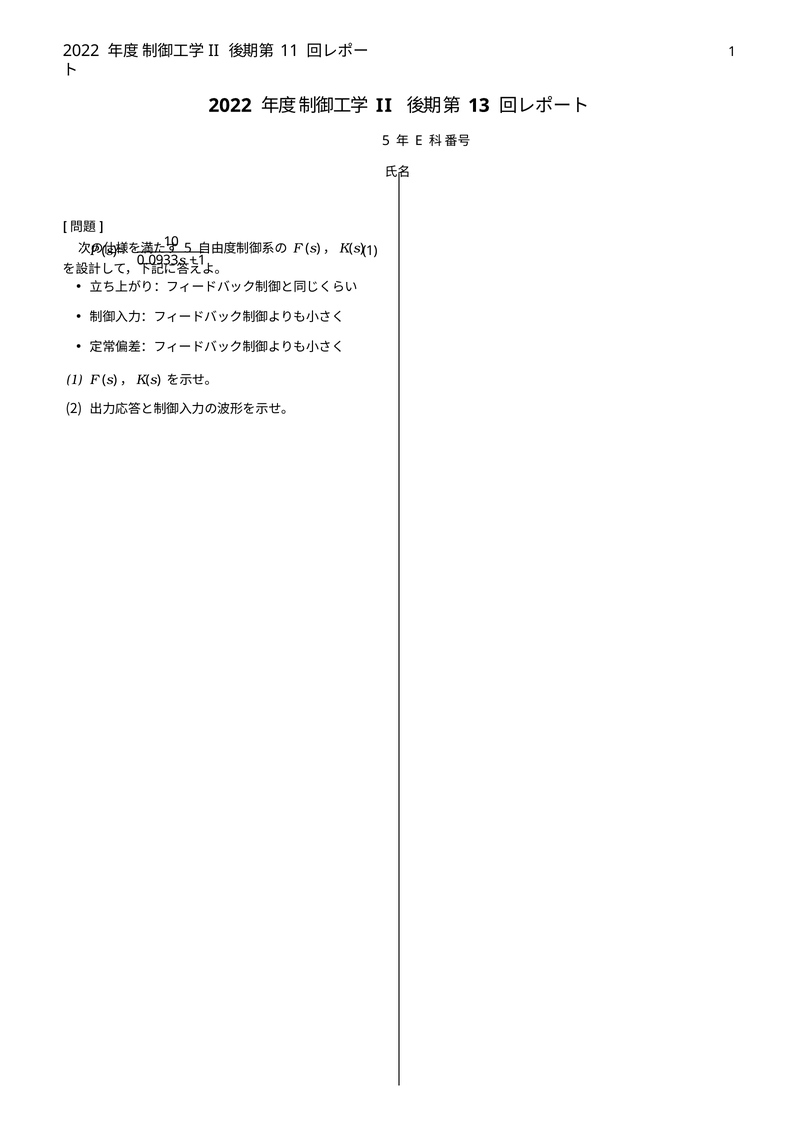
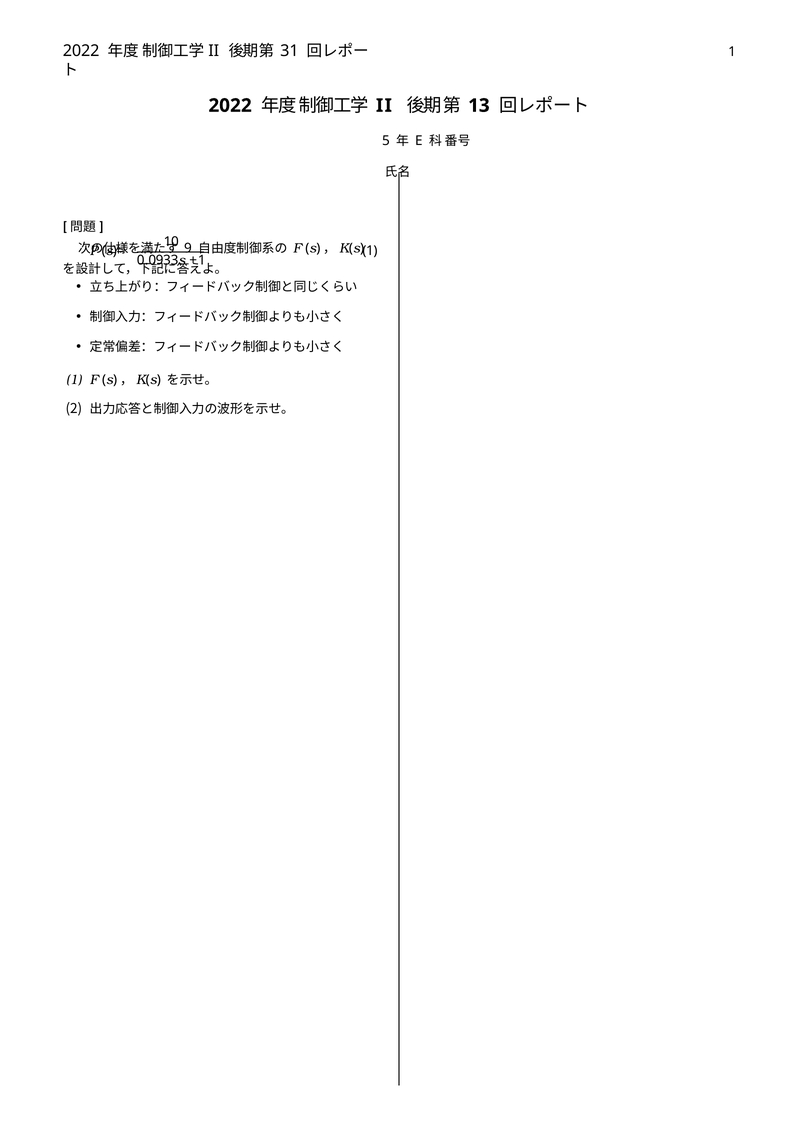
11: 11 -> 31 (289, 51)
5: 5 -> 9 (188, 248)
